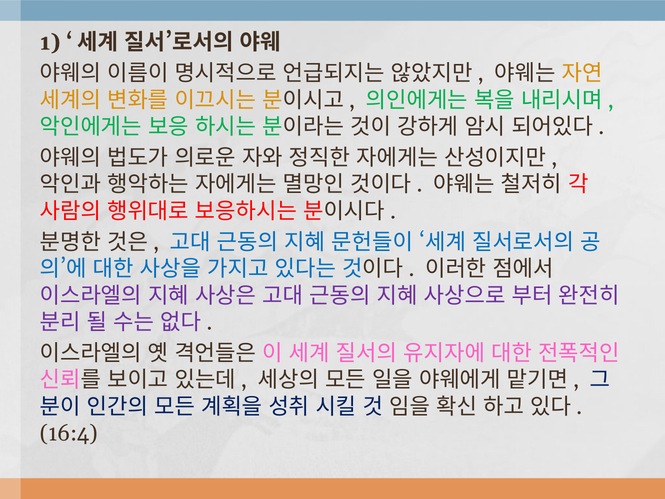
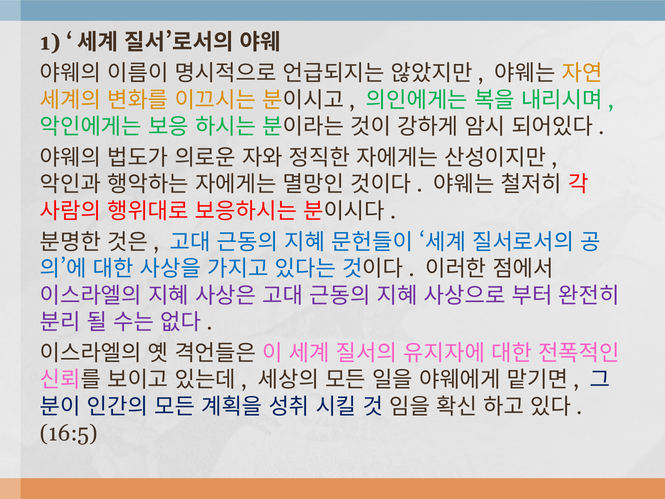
16:4: 16:4 -> 16:5 (69, 433)
